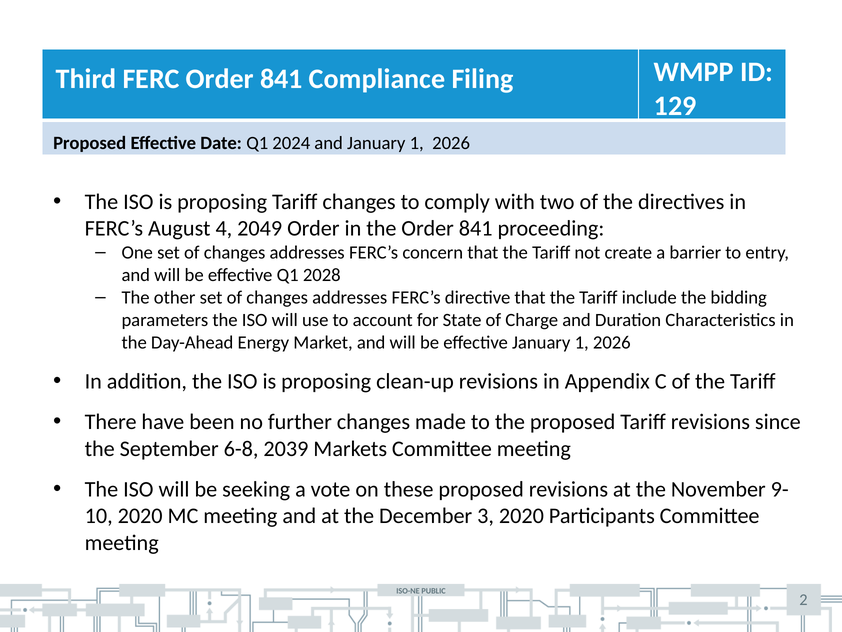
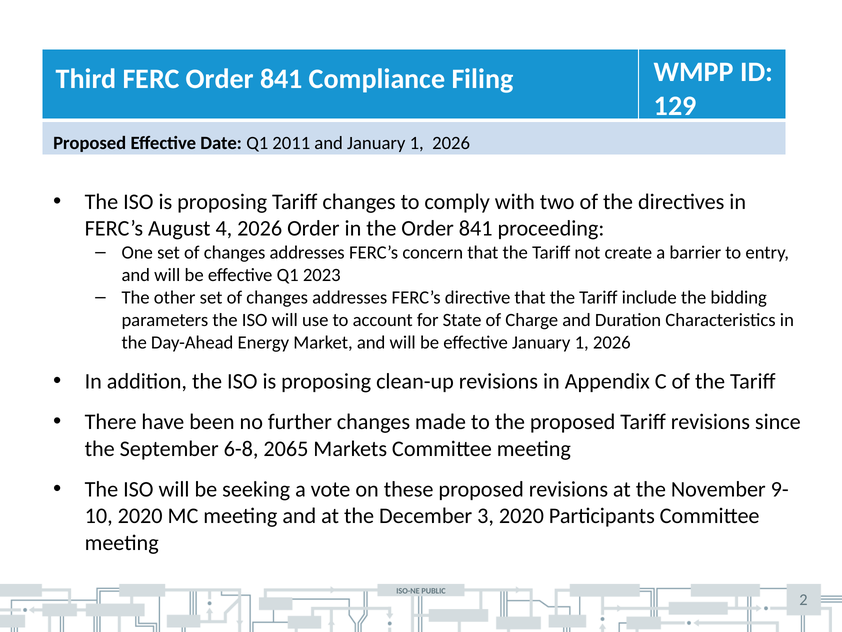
2024: 2024 -> 2011 (291, 143)
4 2049: 2049 -> 2026 (260, 228)
2028: 2028 -> 2023 (322, 275)
2039: 2039 -> 2065 (286, 448)
